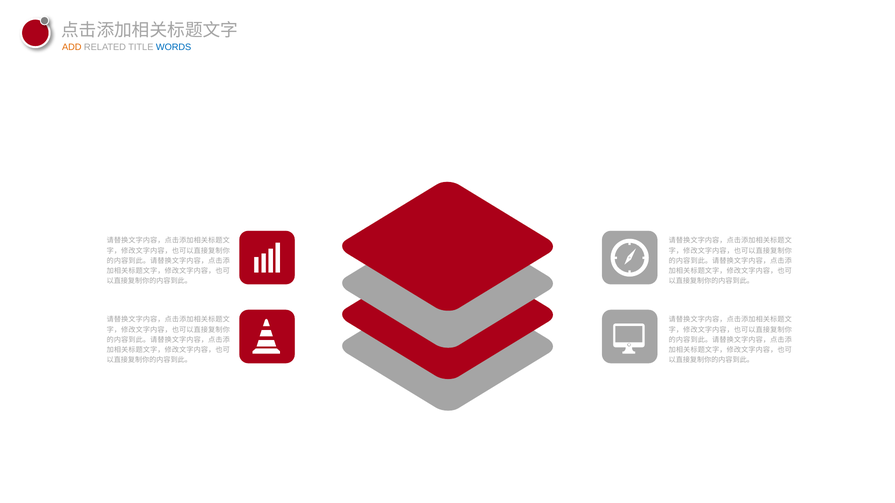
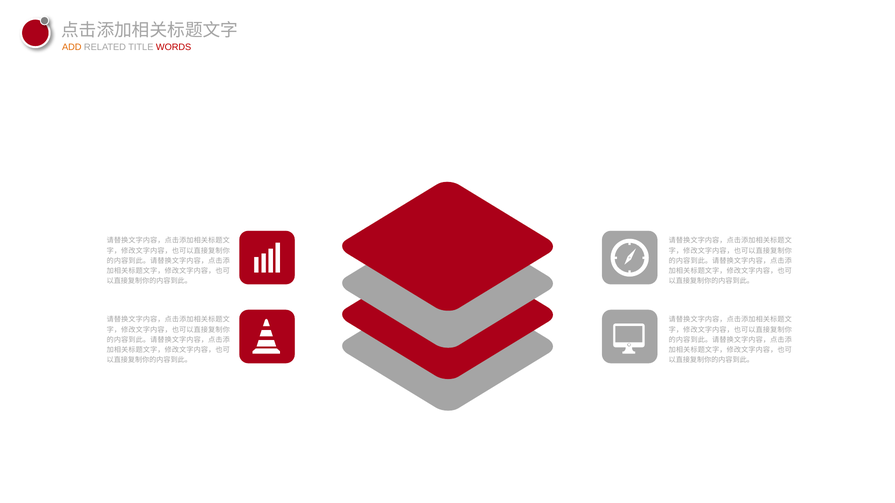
WORDS colour: blue -> red (174, 47)
